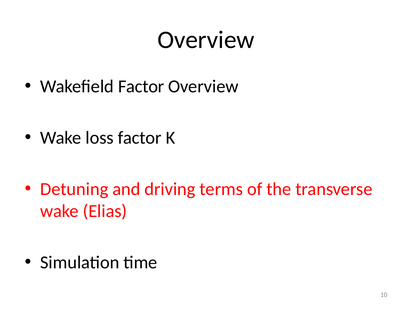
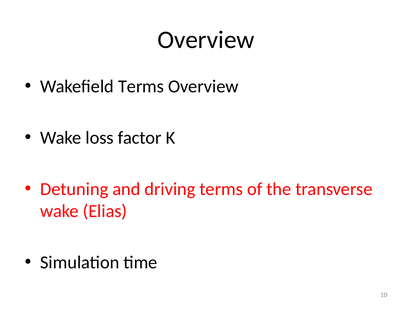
Wakefield Factor: Factor -> Terms (141, 86)
